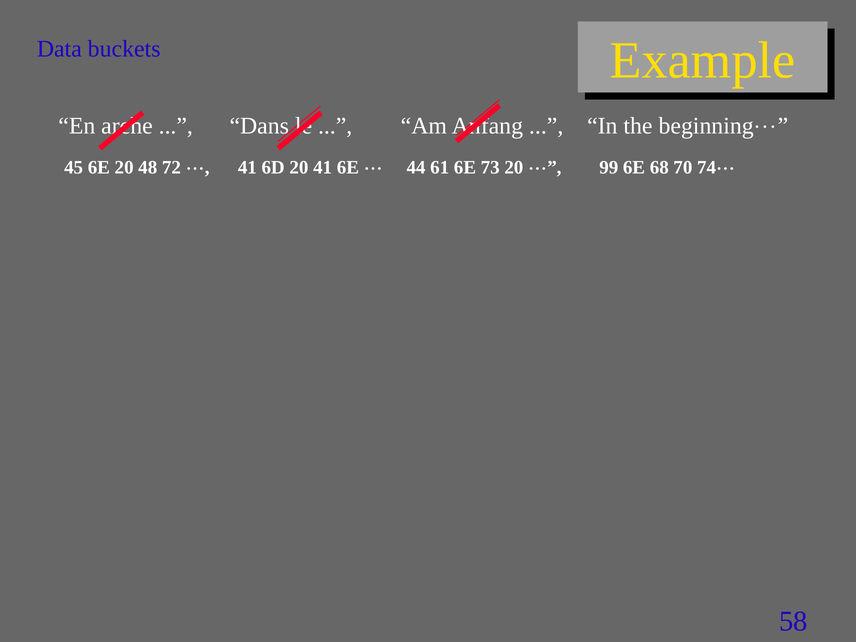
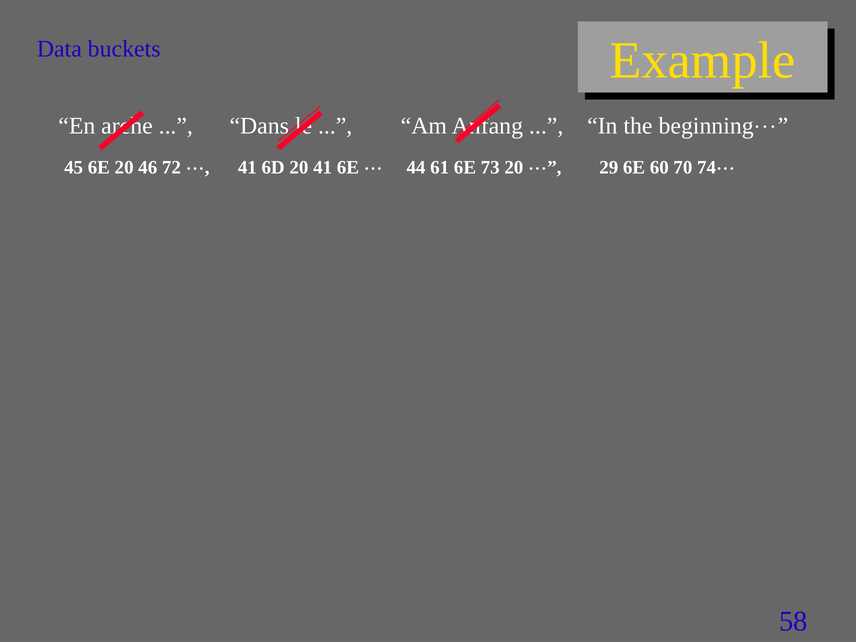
48: 48 -> 46 (148, 168)
99: 99 -> 29 (609, 168)
68: 68 -> 60 (659, 168)
